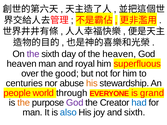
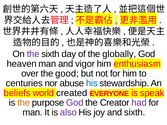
the heaven: heaven -> globally (119, 54)
royal: royal -> vigor (85, 64)
superfluous: superfluous -> enthusiasm (137, 64)
his colour: orange -> blue (92, 83)
people: people -> beliefs (17, 93)
through: through -> created (72, 93)
grand: grand -> speak (152, 93)
had colour: blue -> purple (139, 103)
also colour: blue -> purple (68, 113)
